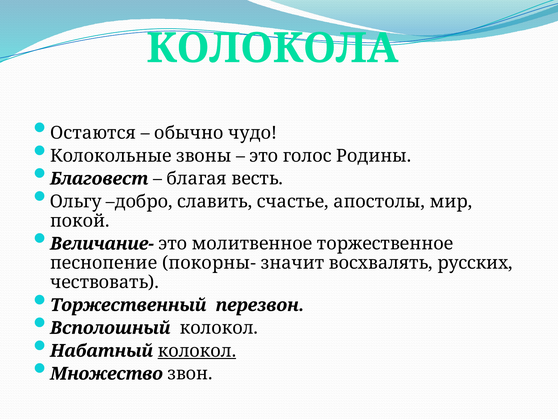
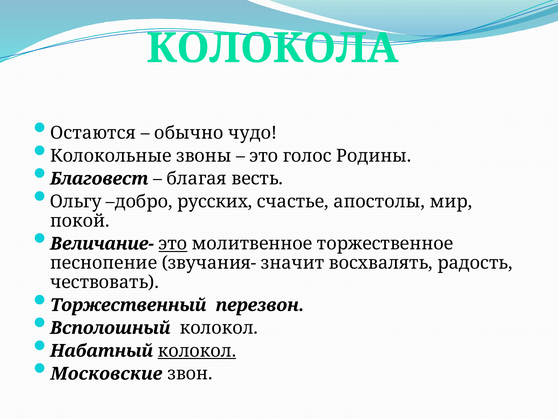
славить: славить -> русских (215, 201)
это underline: none -> present (173, 243)
покорны-: покорны- -> звучания- (209, 263)
русских: русских -> радость (475, 263)
Множество: Множество -> Московские (106, 373)
